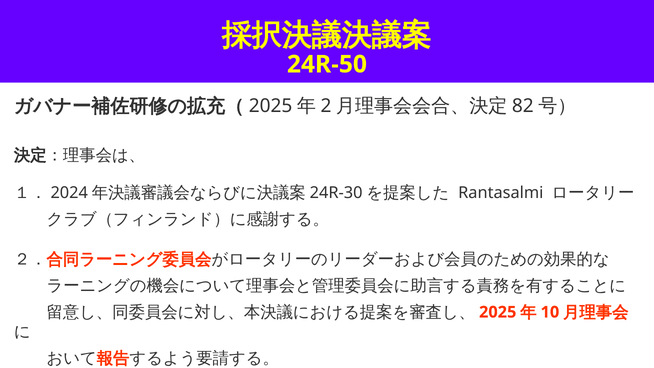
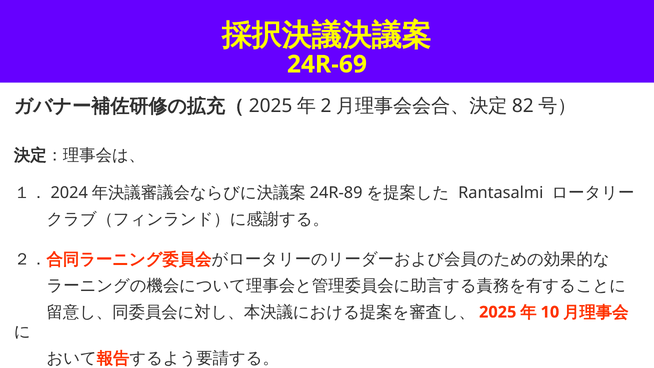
24R-50: 24R-50 -> 24R-69 (327, 64)
24R-30: 24R-30 -> 24R-89 (336, 193)
